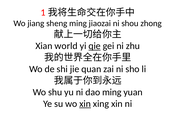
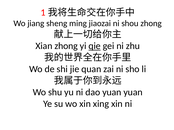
Xian world: world -> zhong (66, 46)
dao ming: ming -> yuan (112, 93)
xin underline: present -> none (85, 104)
